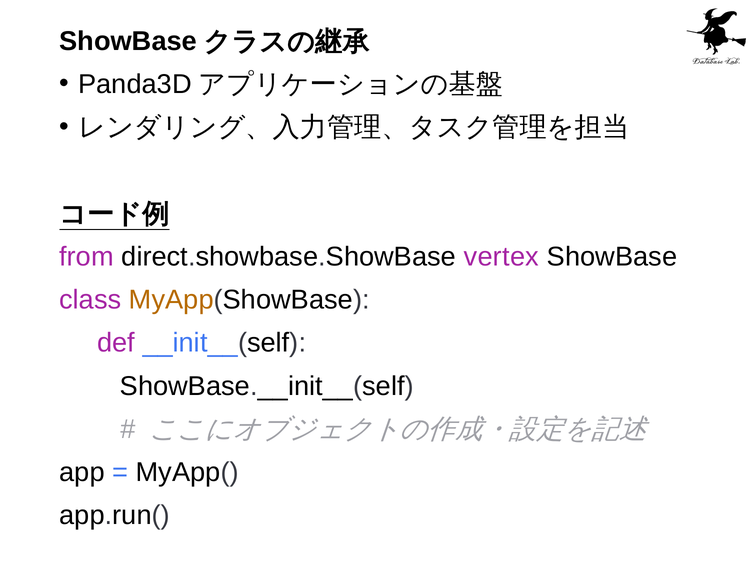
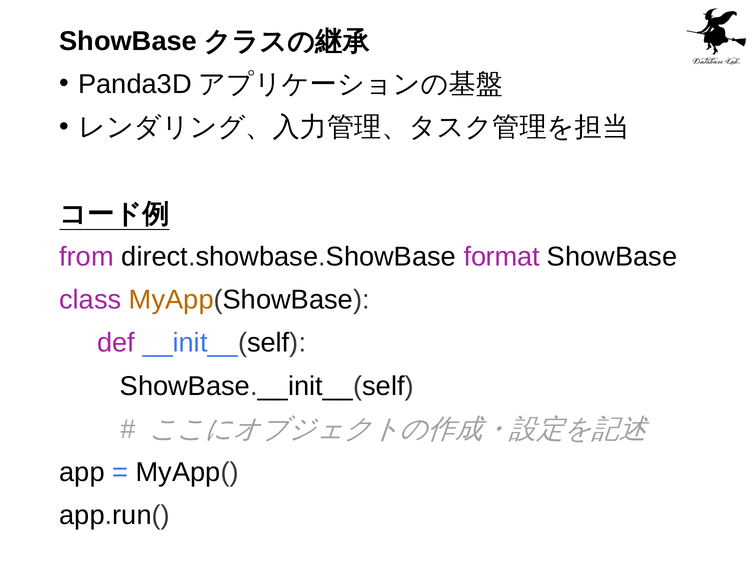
vertex: vertex -> format (502, 257)
